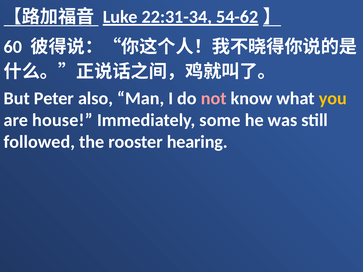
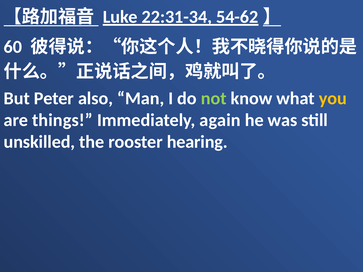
not colour: pink -> light green (214, 99)
house: house -> things (62, 120)
some: some -> again (220, 120)
followed: followed -> unskilled (39, 142)
